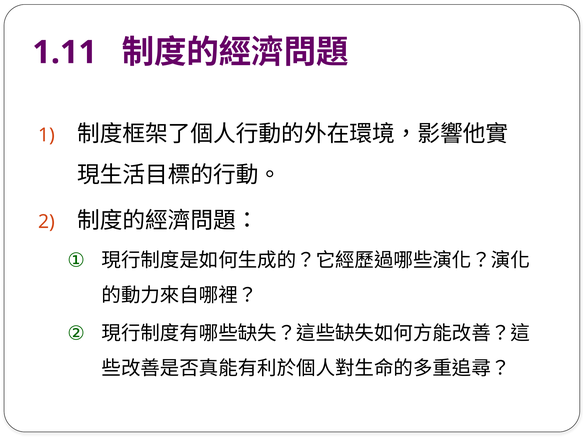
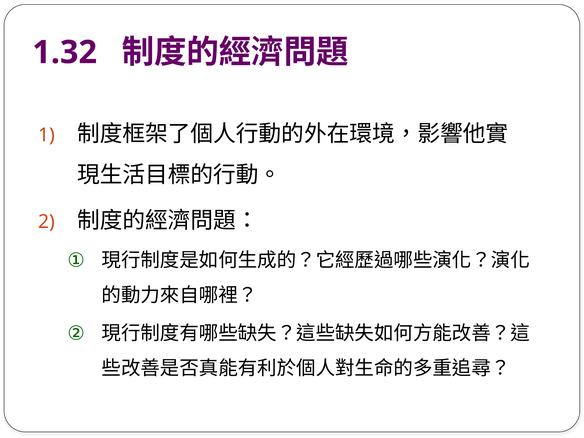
1.11: 1.11 -> 1.32 (65, 52)
